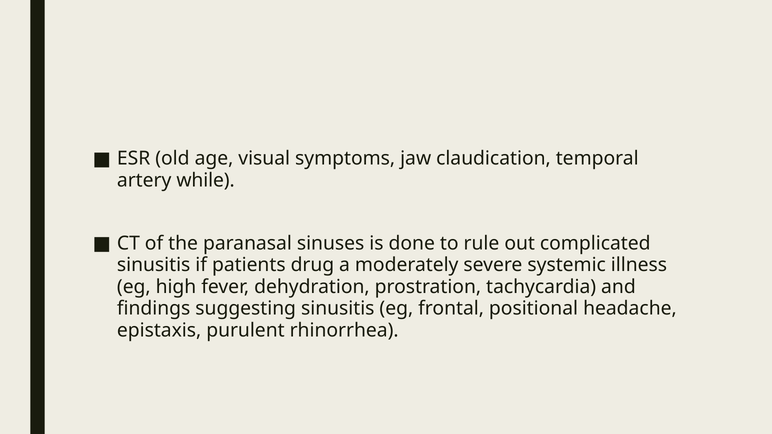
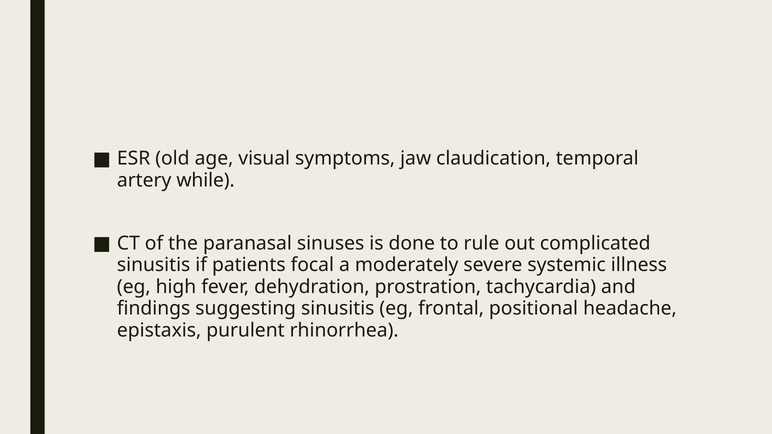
drug: drug -> focal (312, 265)
